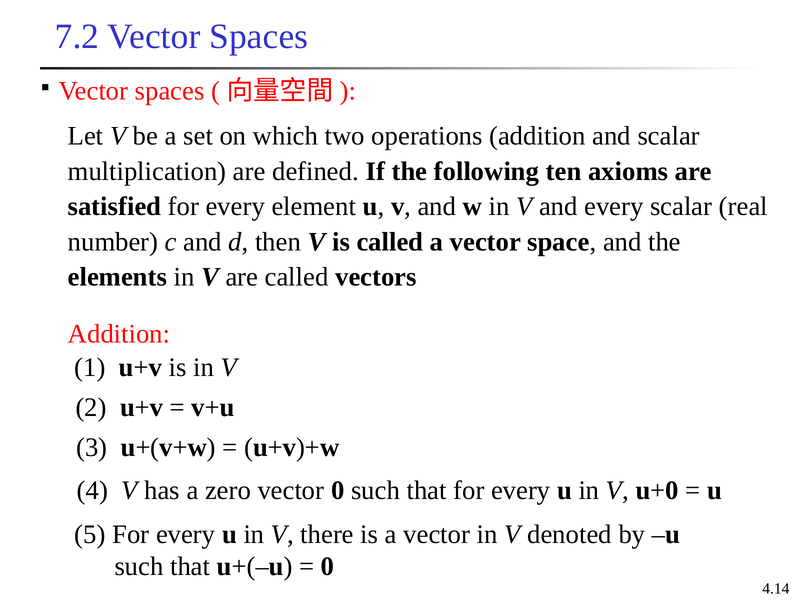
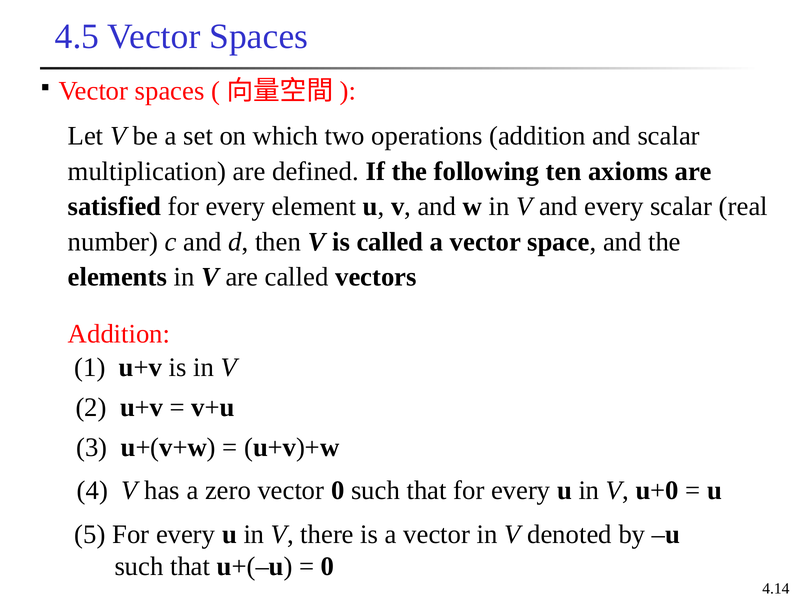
7.2: 7.2 -> 4.5 (77, 36)
